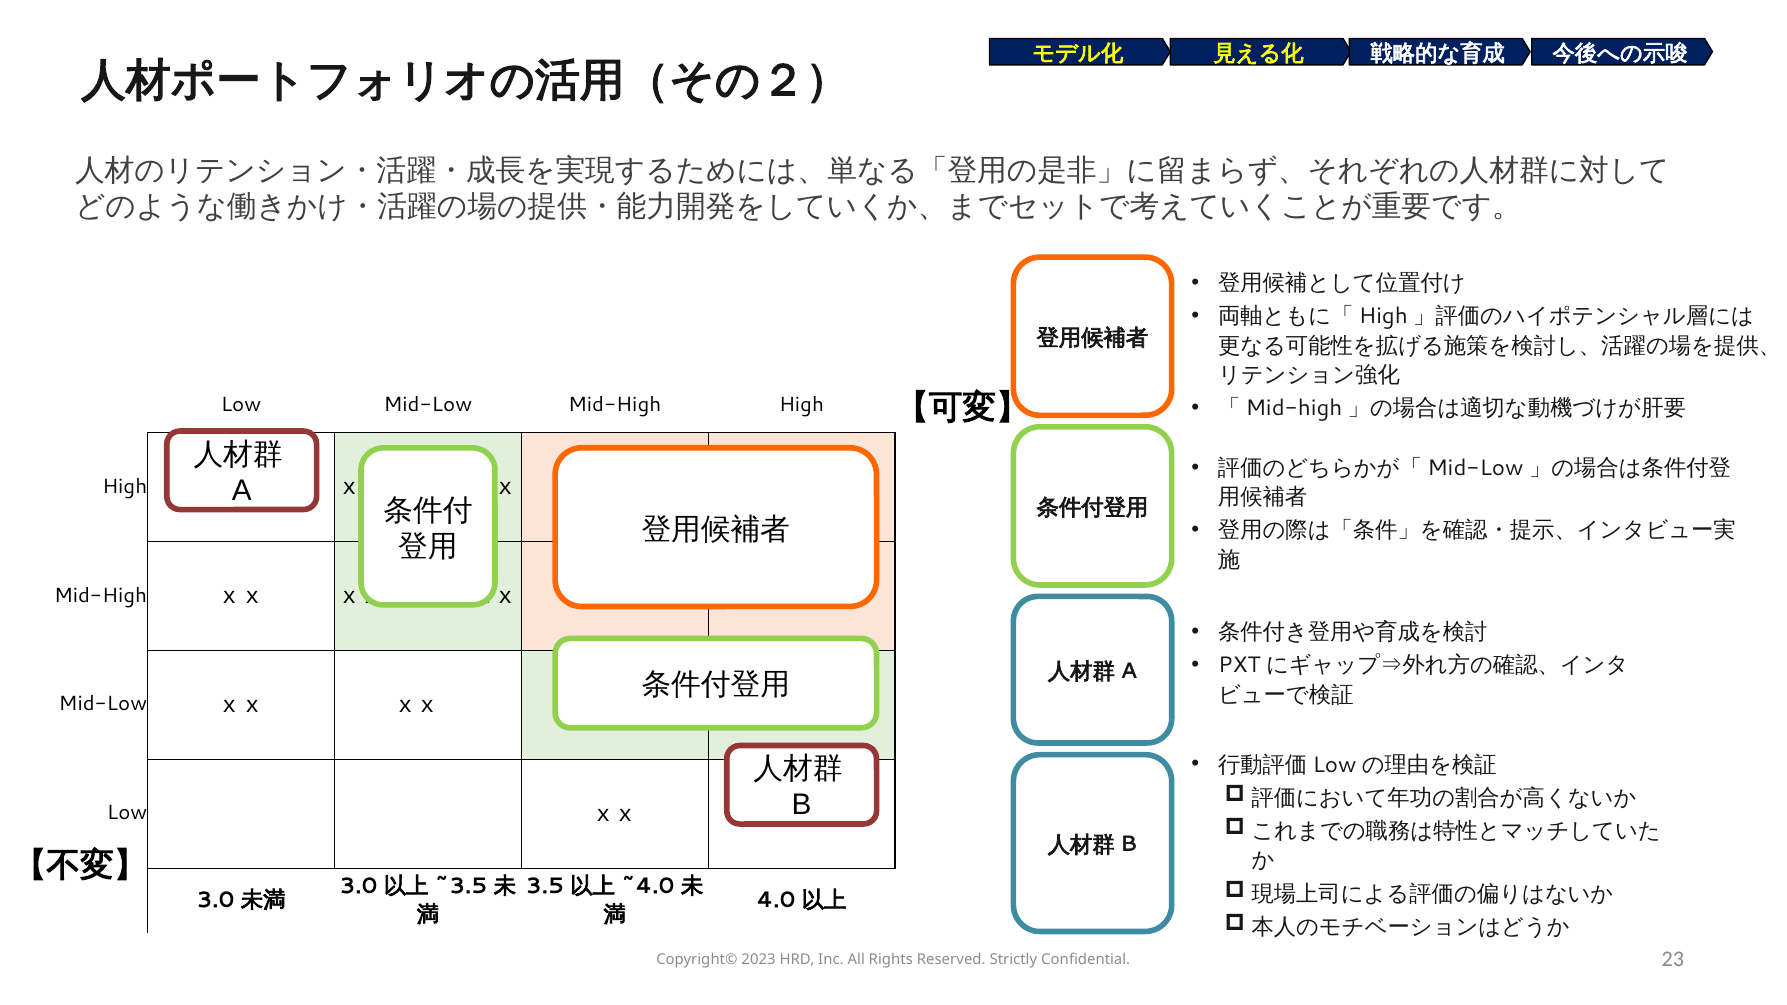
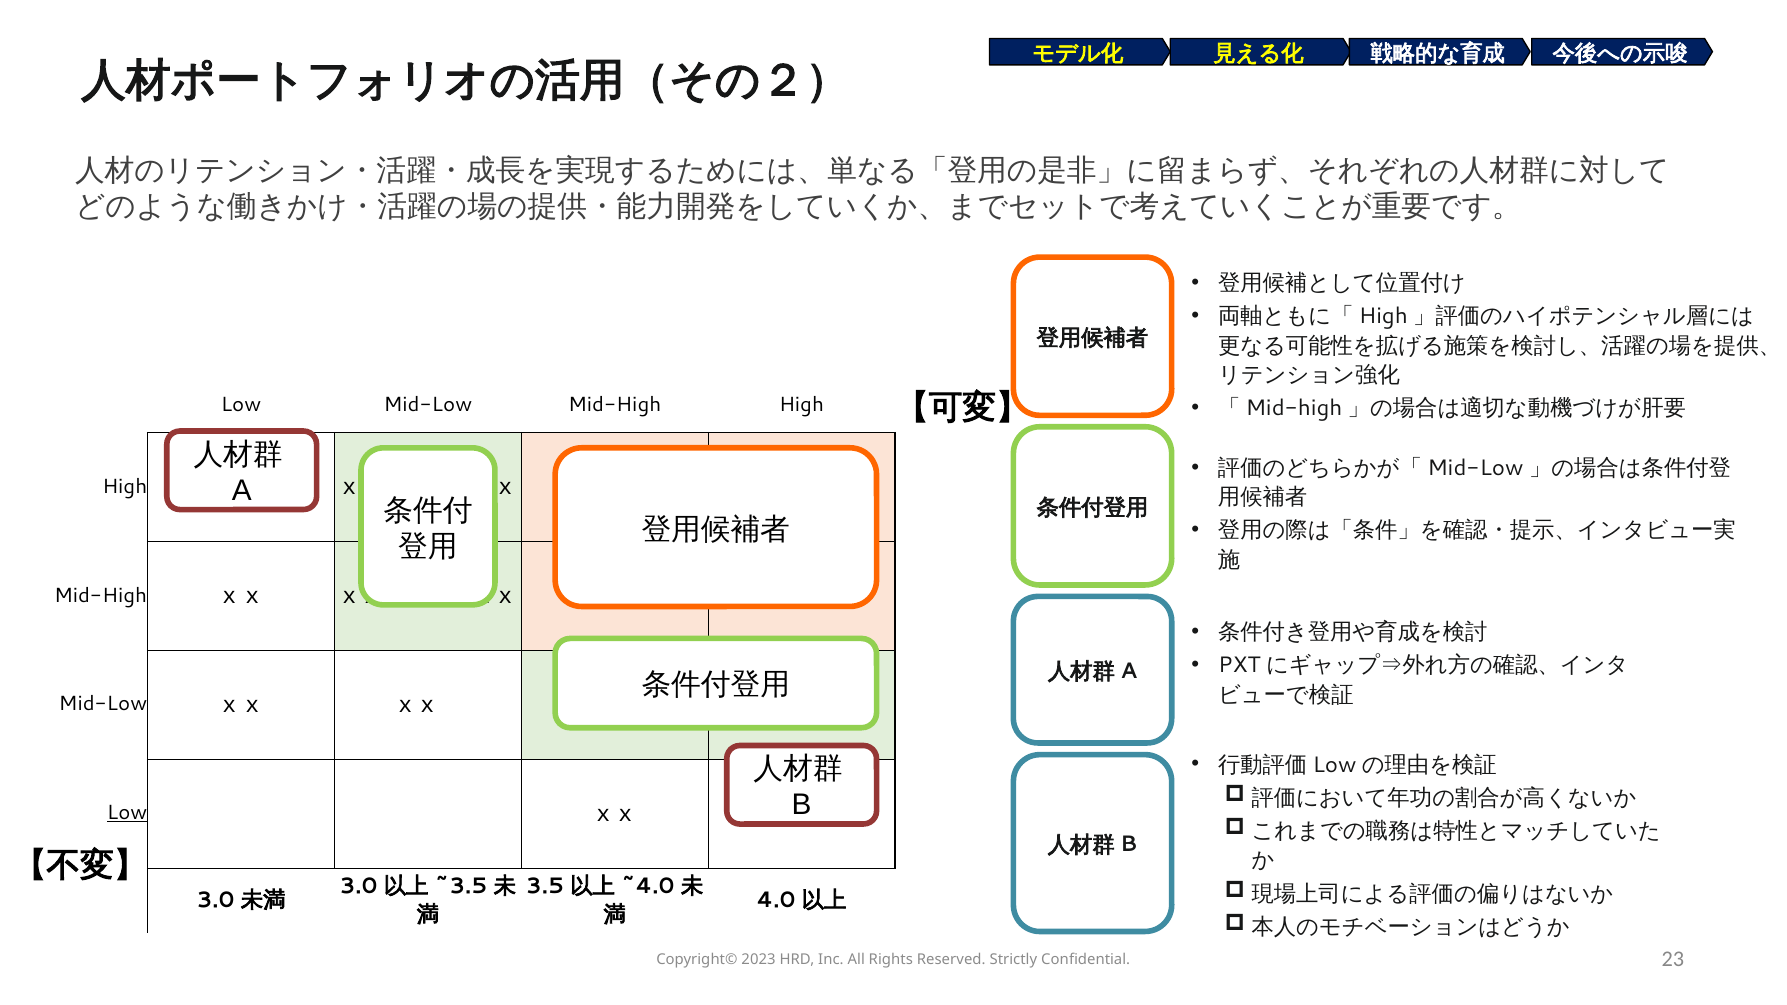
Low underline: none -> present (127, 813)
